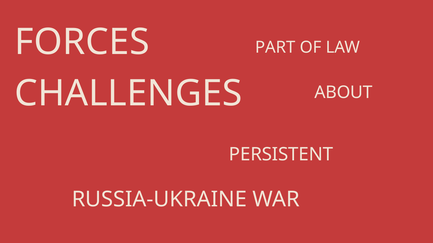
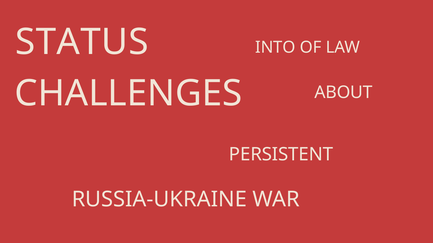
FORCES: FORCES -> STATUS (82, 42)
PART: PART -> INTO (275, 48)
